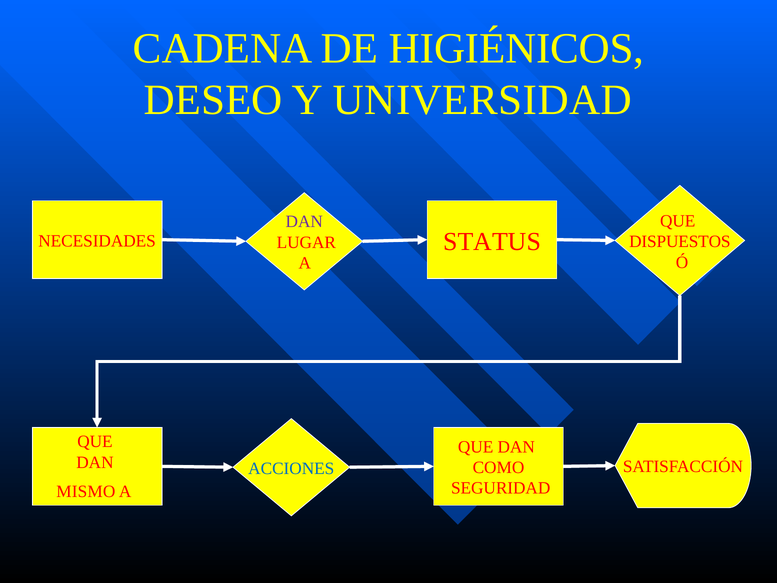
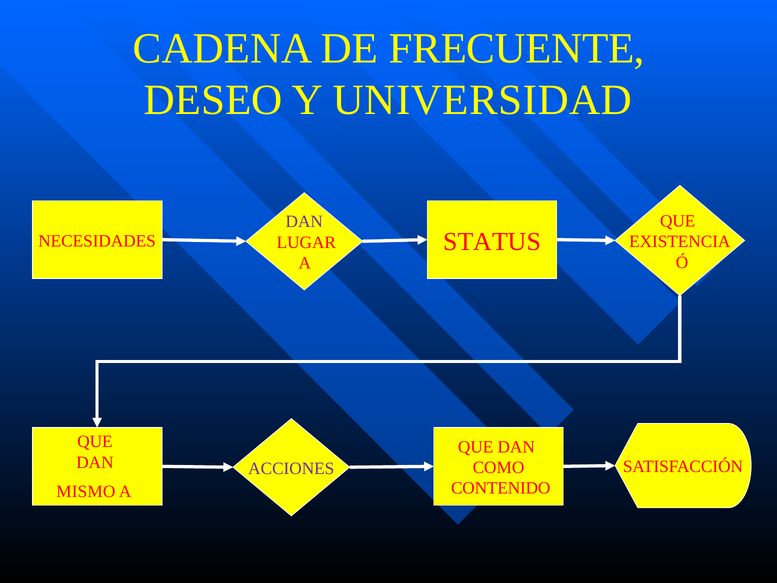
HIGIÉNICOS: HIGIÉNICOS -> FRECUENTE (517, 48)
DISPUESTOS: DISPUESTOS -> EXISTENCIA (680, 242)
ACCIONES colour: blue -> purple (291, 468)
SEGURIDAD: SEGURIDAD -> CONTENIDO (501, 488)
